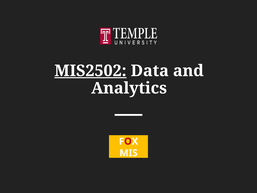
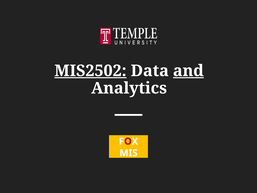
and underline: none -> present (188, 71)
